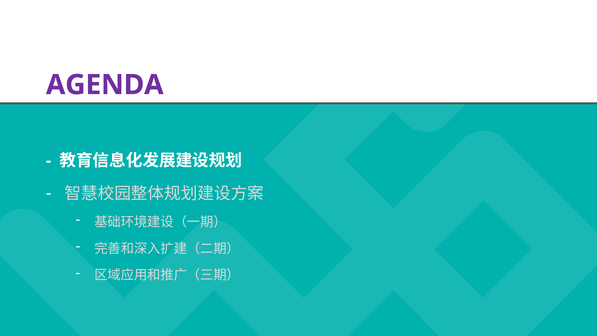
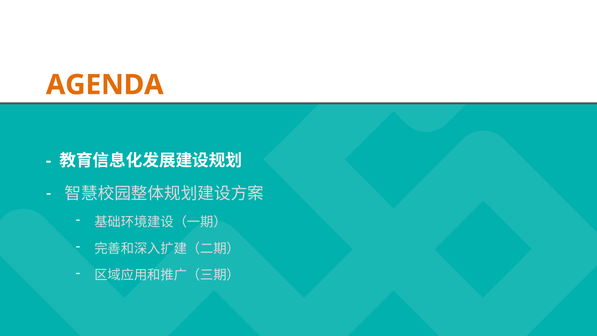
AGENDA colour: purple -> orange (105, 85)
